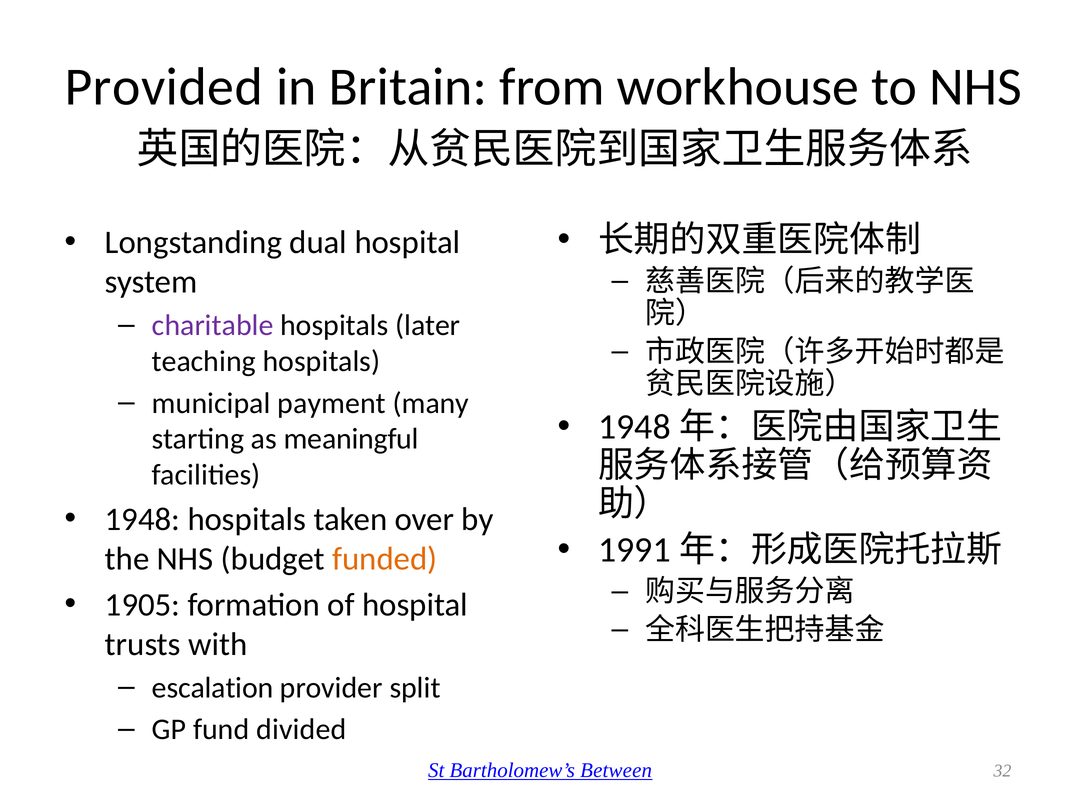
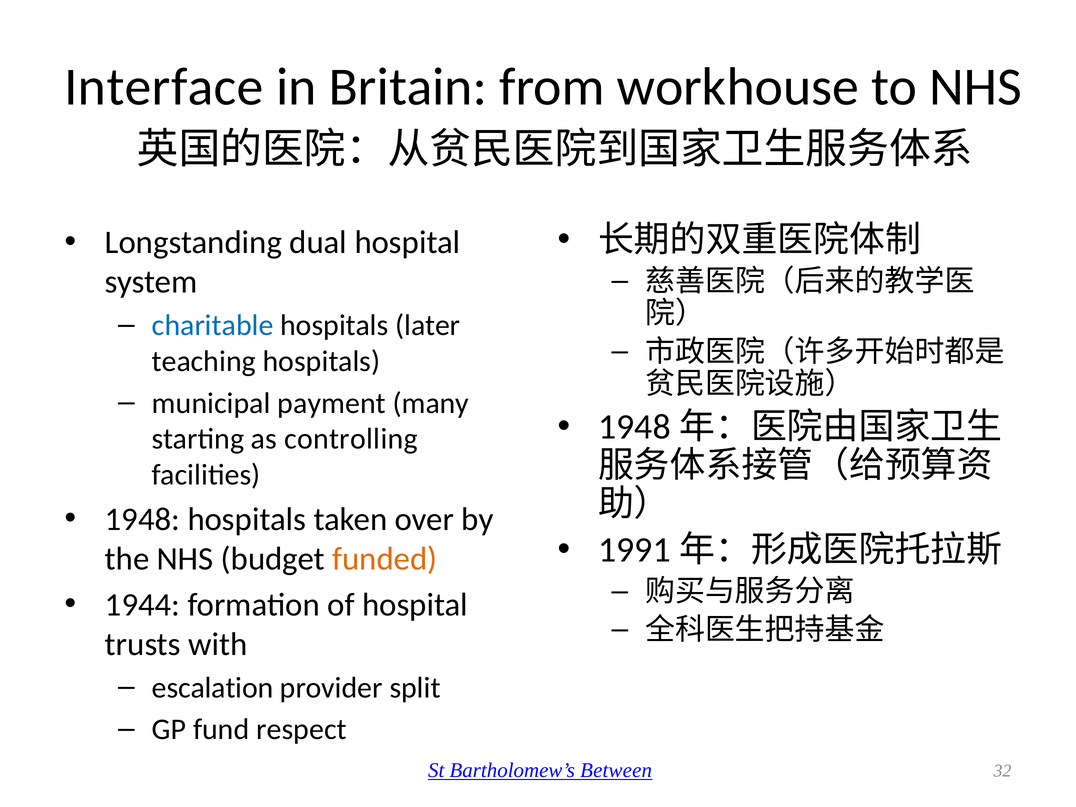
Provided: Provided -> Interface (164, 87)
charitable colour: purple -> blue (213, 325)
meaningful: meaningful -> controlling (351, 439)
1905: 1905 -> 1944 (143, 605)
divided: divided -> respect (301, 730)
